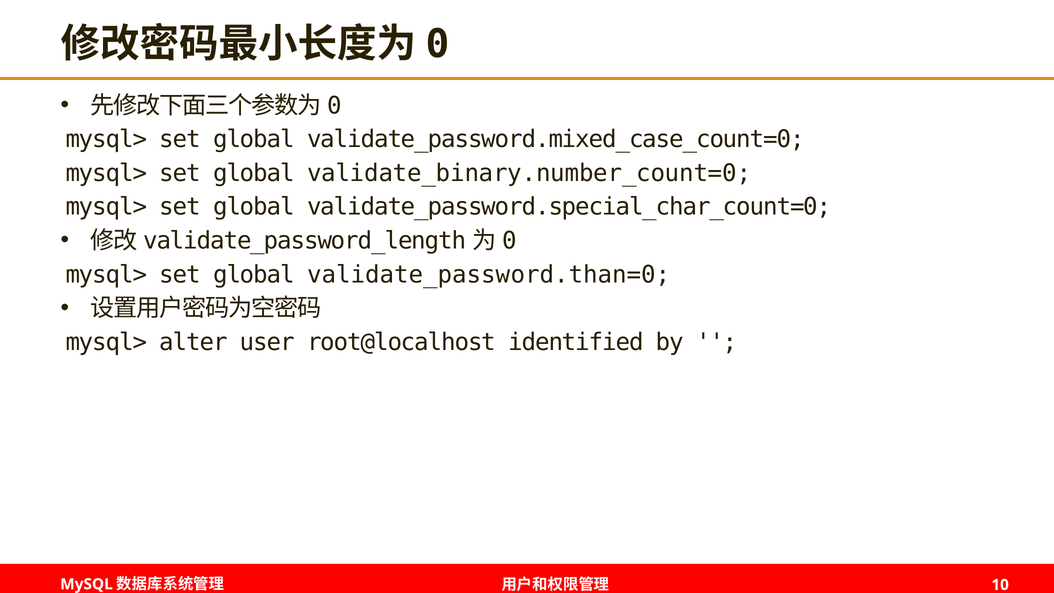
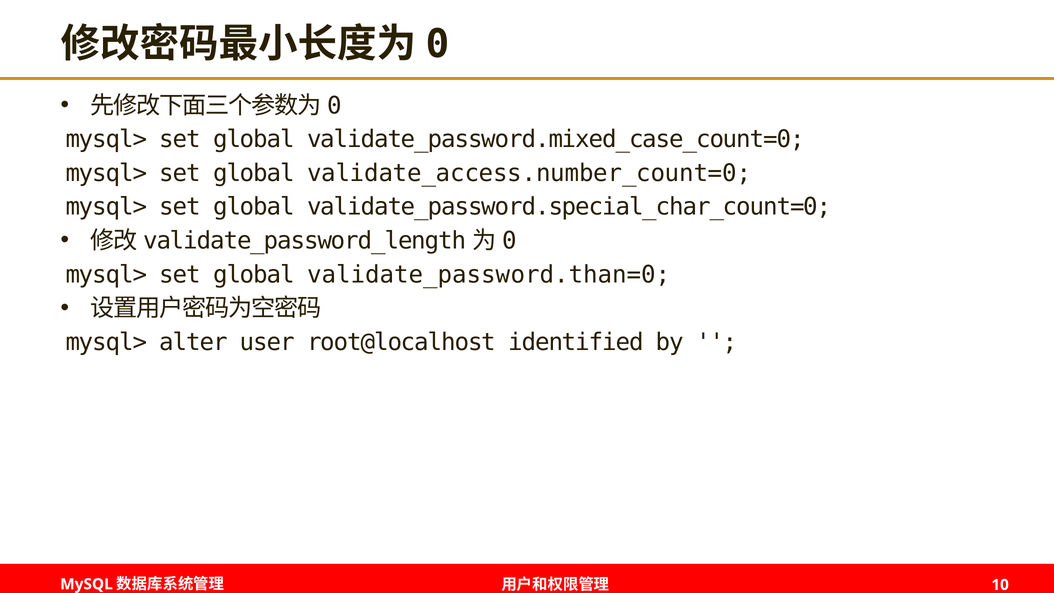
validate_binary.number_count=0: validate_binary.number_count=0 -> validate_access.number_count=0 (529, 173)
